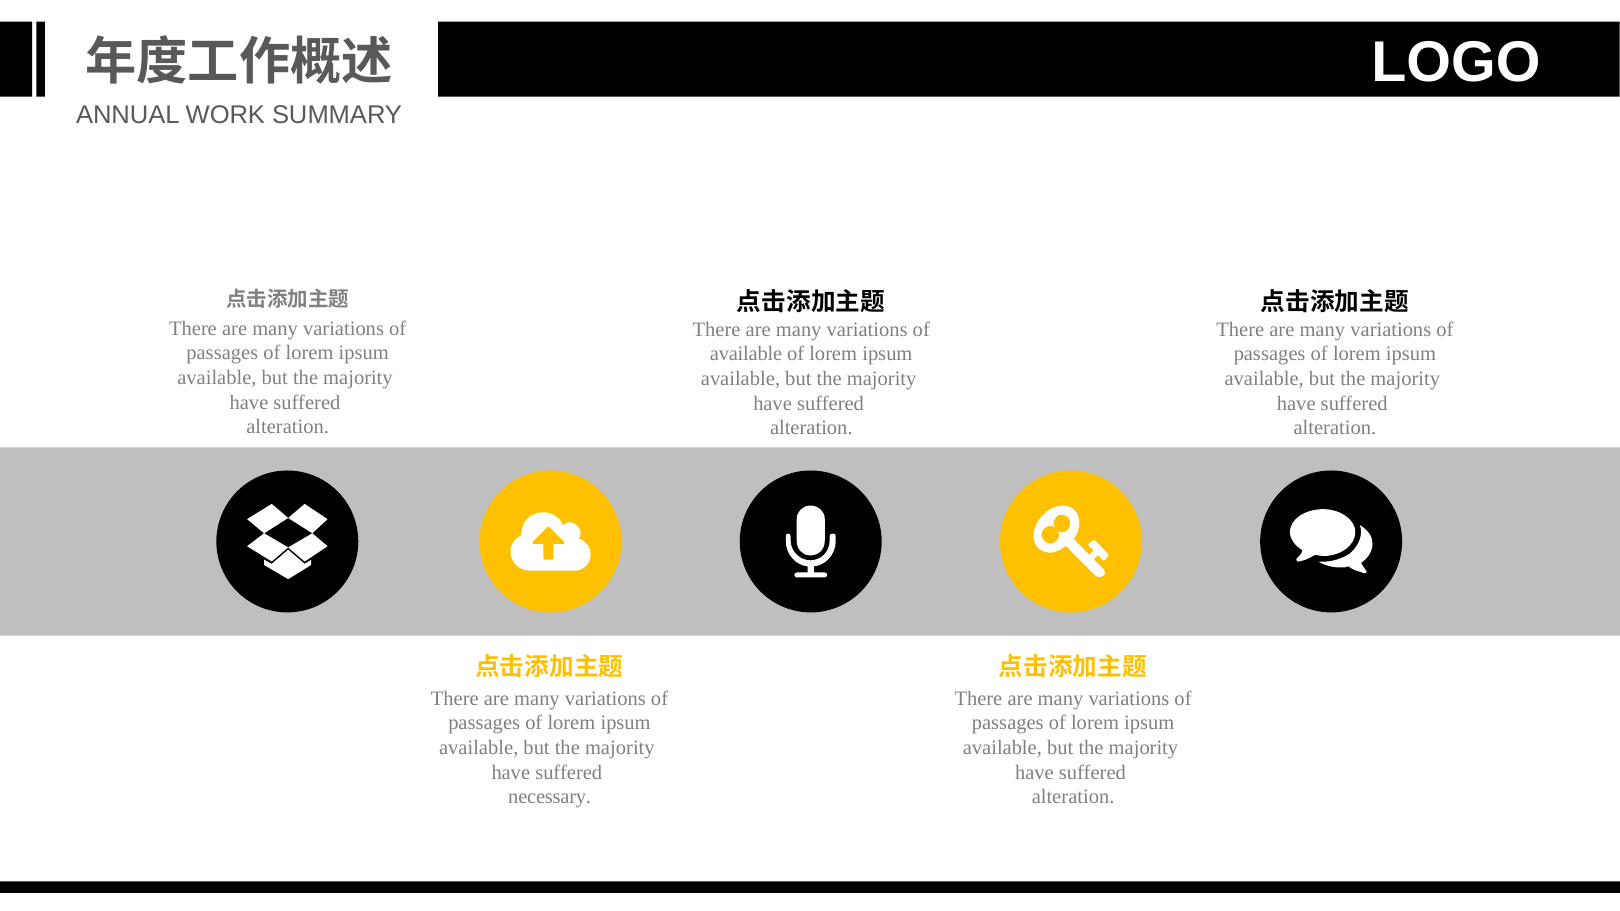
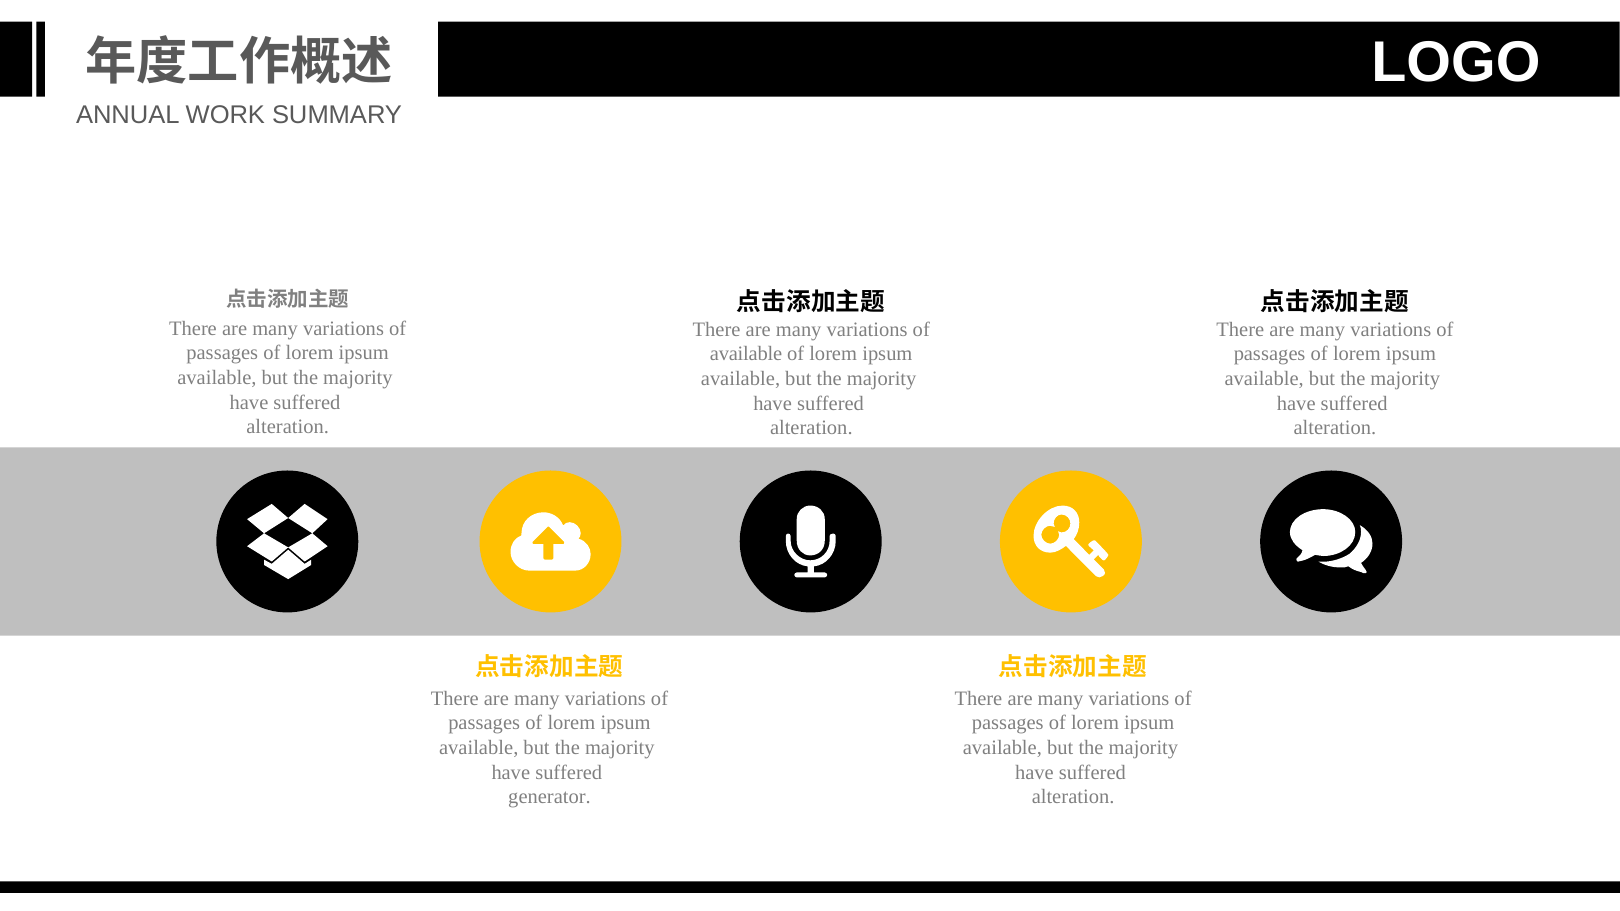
necessary: necessary -> generator (550, 797)
